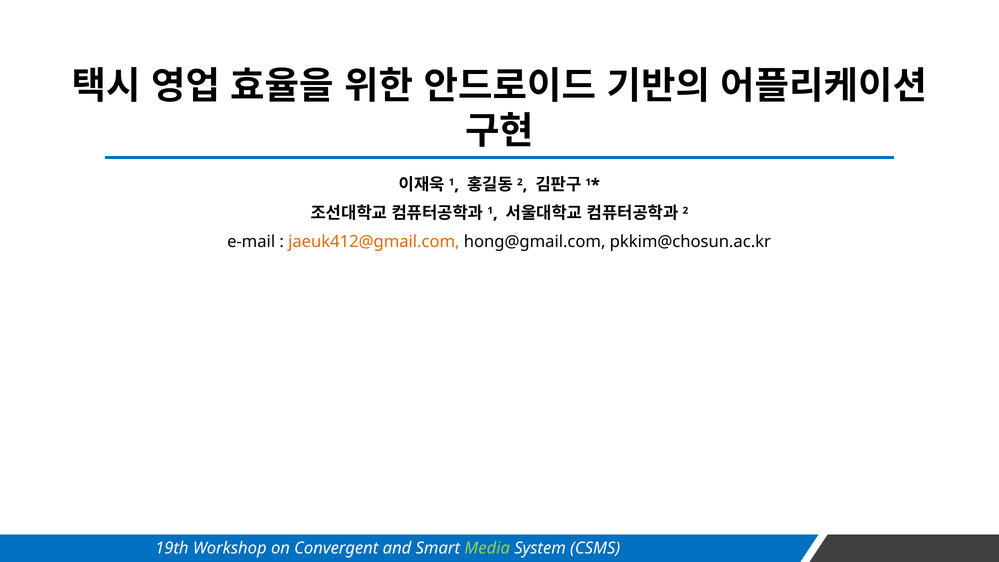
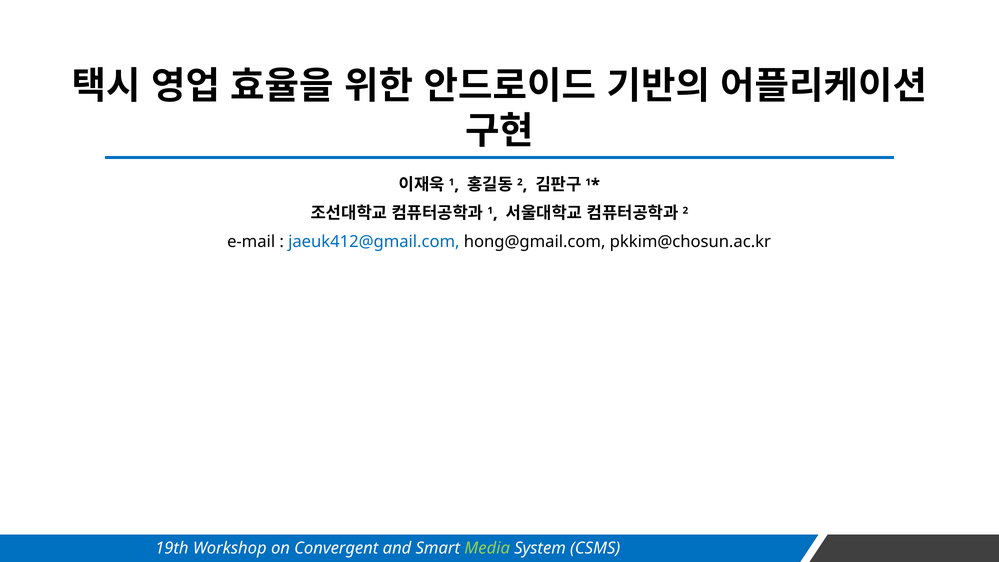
jaeuk412@gmail.com colour: orange -> blue (374, 242)
